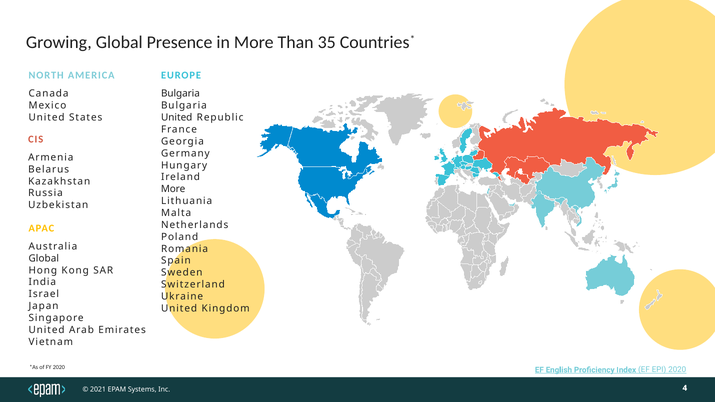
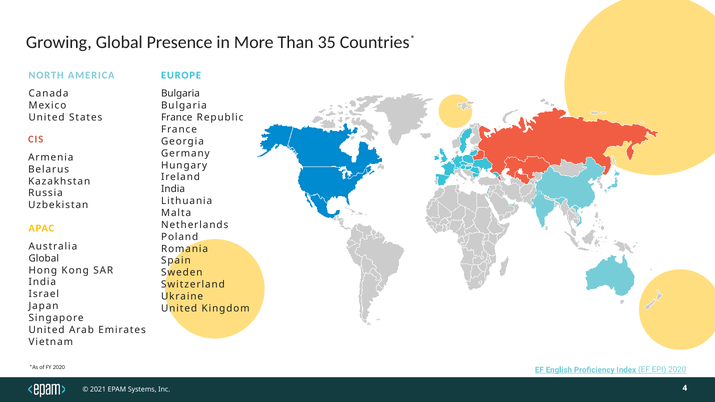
United: United -> France (177, 118)
More: More -> India (173, 189)
